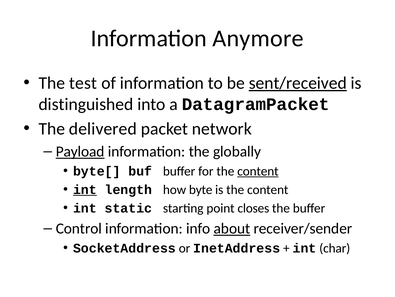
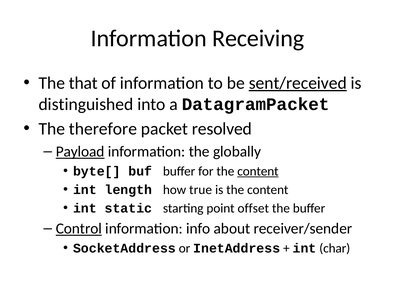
Anymore: Anymore -> Receiving (258, 38)
test: test -> that (83, 83)
delivered: delivered -> therefore (103, 129)
network: network -> resolved (222, 129)
int underline: present -> none (85, 189)
byte: byte -> true (201, 189)
closes: closes -> offset (253, 208)
Control underline: none -> present (79, 228)
about underline: present -> none (232, 228)
